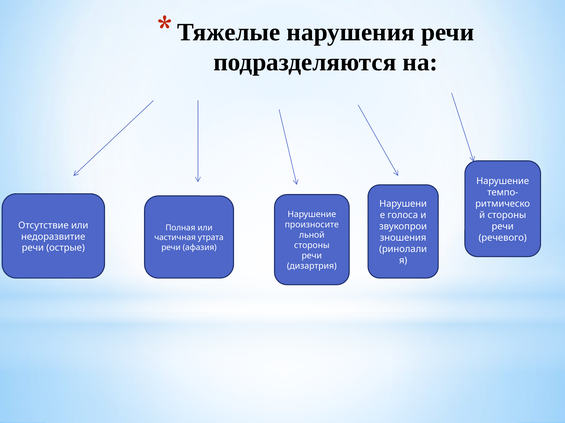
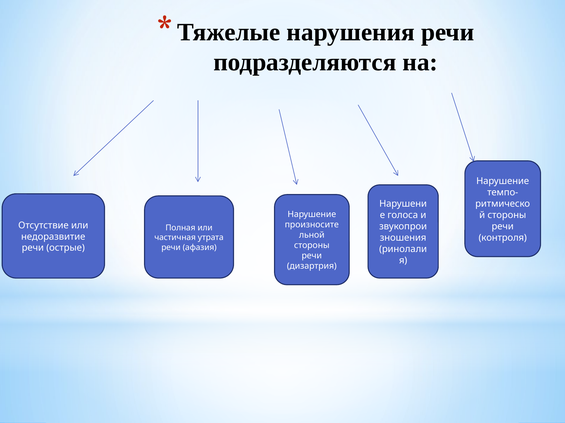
речевого: речевого -> контроля (503, 238)
